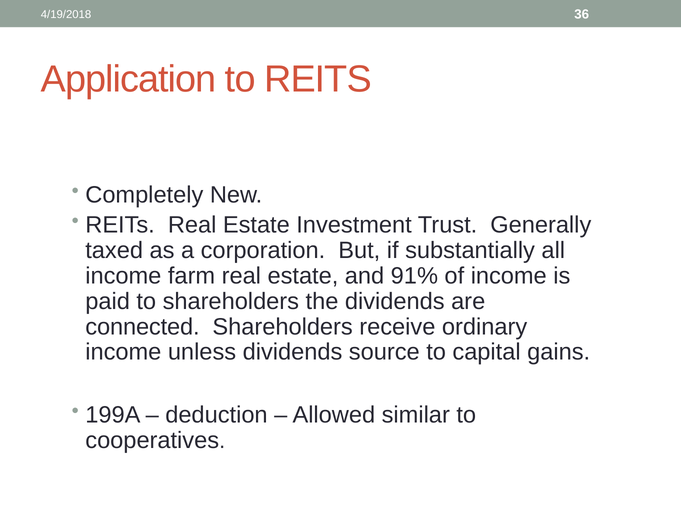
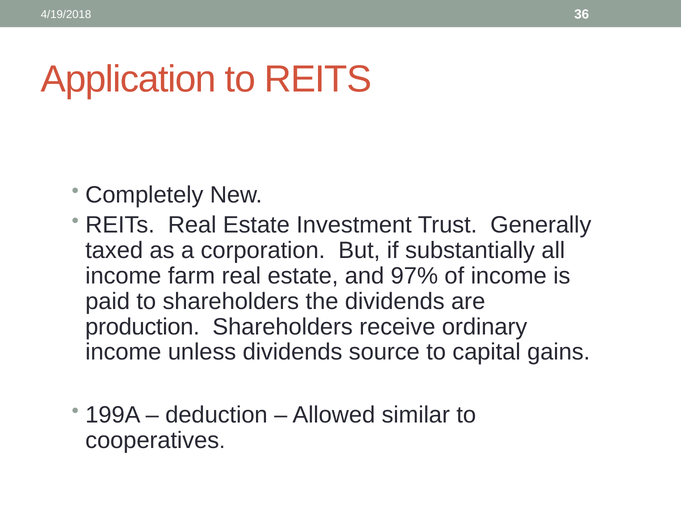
91%: 91% -> 97% (414, 276)
connected: connected -> production (143, 327)
